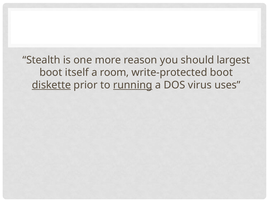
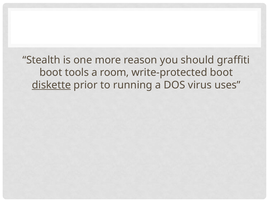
largest: largest -> graffiti (233, 60)
itself: itself -> tools (77, 72)
running underline: present -> none (133, 85)
